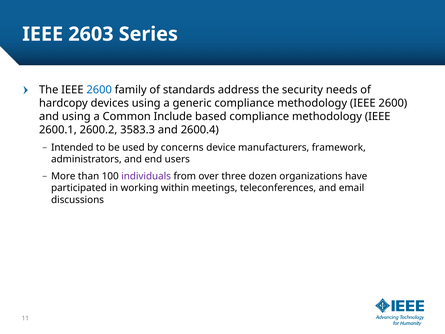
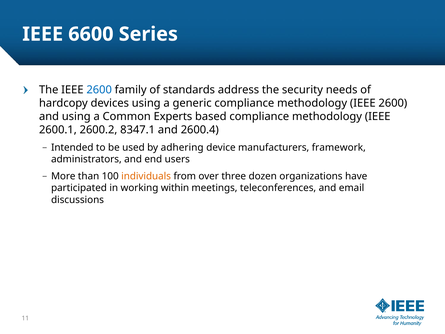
2603: 2603 -> 6600 (91, 34)
Include: Include -> Experts (173, 116)
3583.3: 3583.3 -> 8347.1 (138, 130)
concerns: concerns -> adhering (182, 147)
individuals colour: purple -> orange (146, 176)
